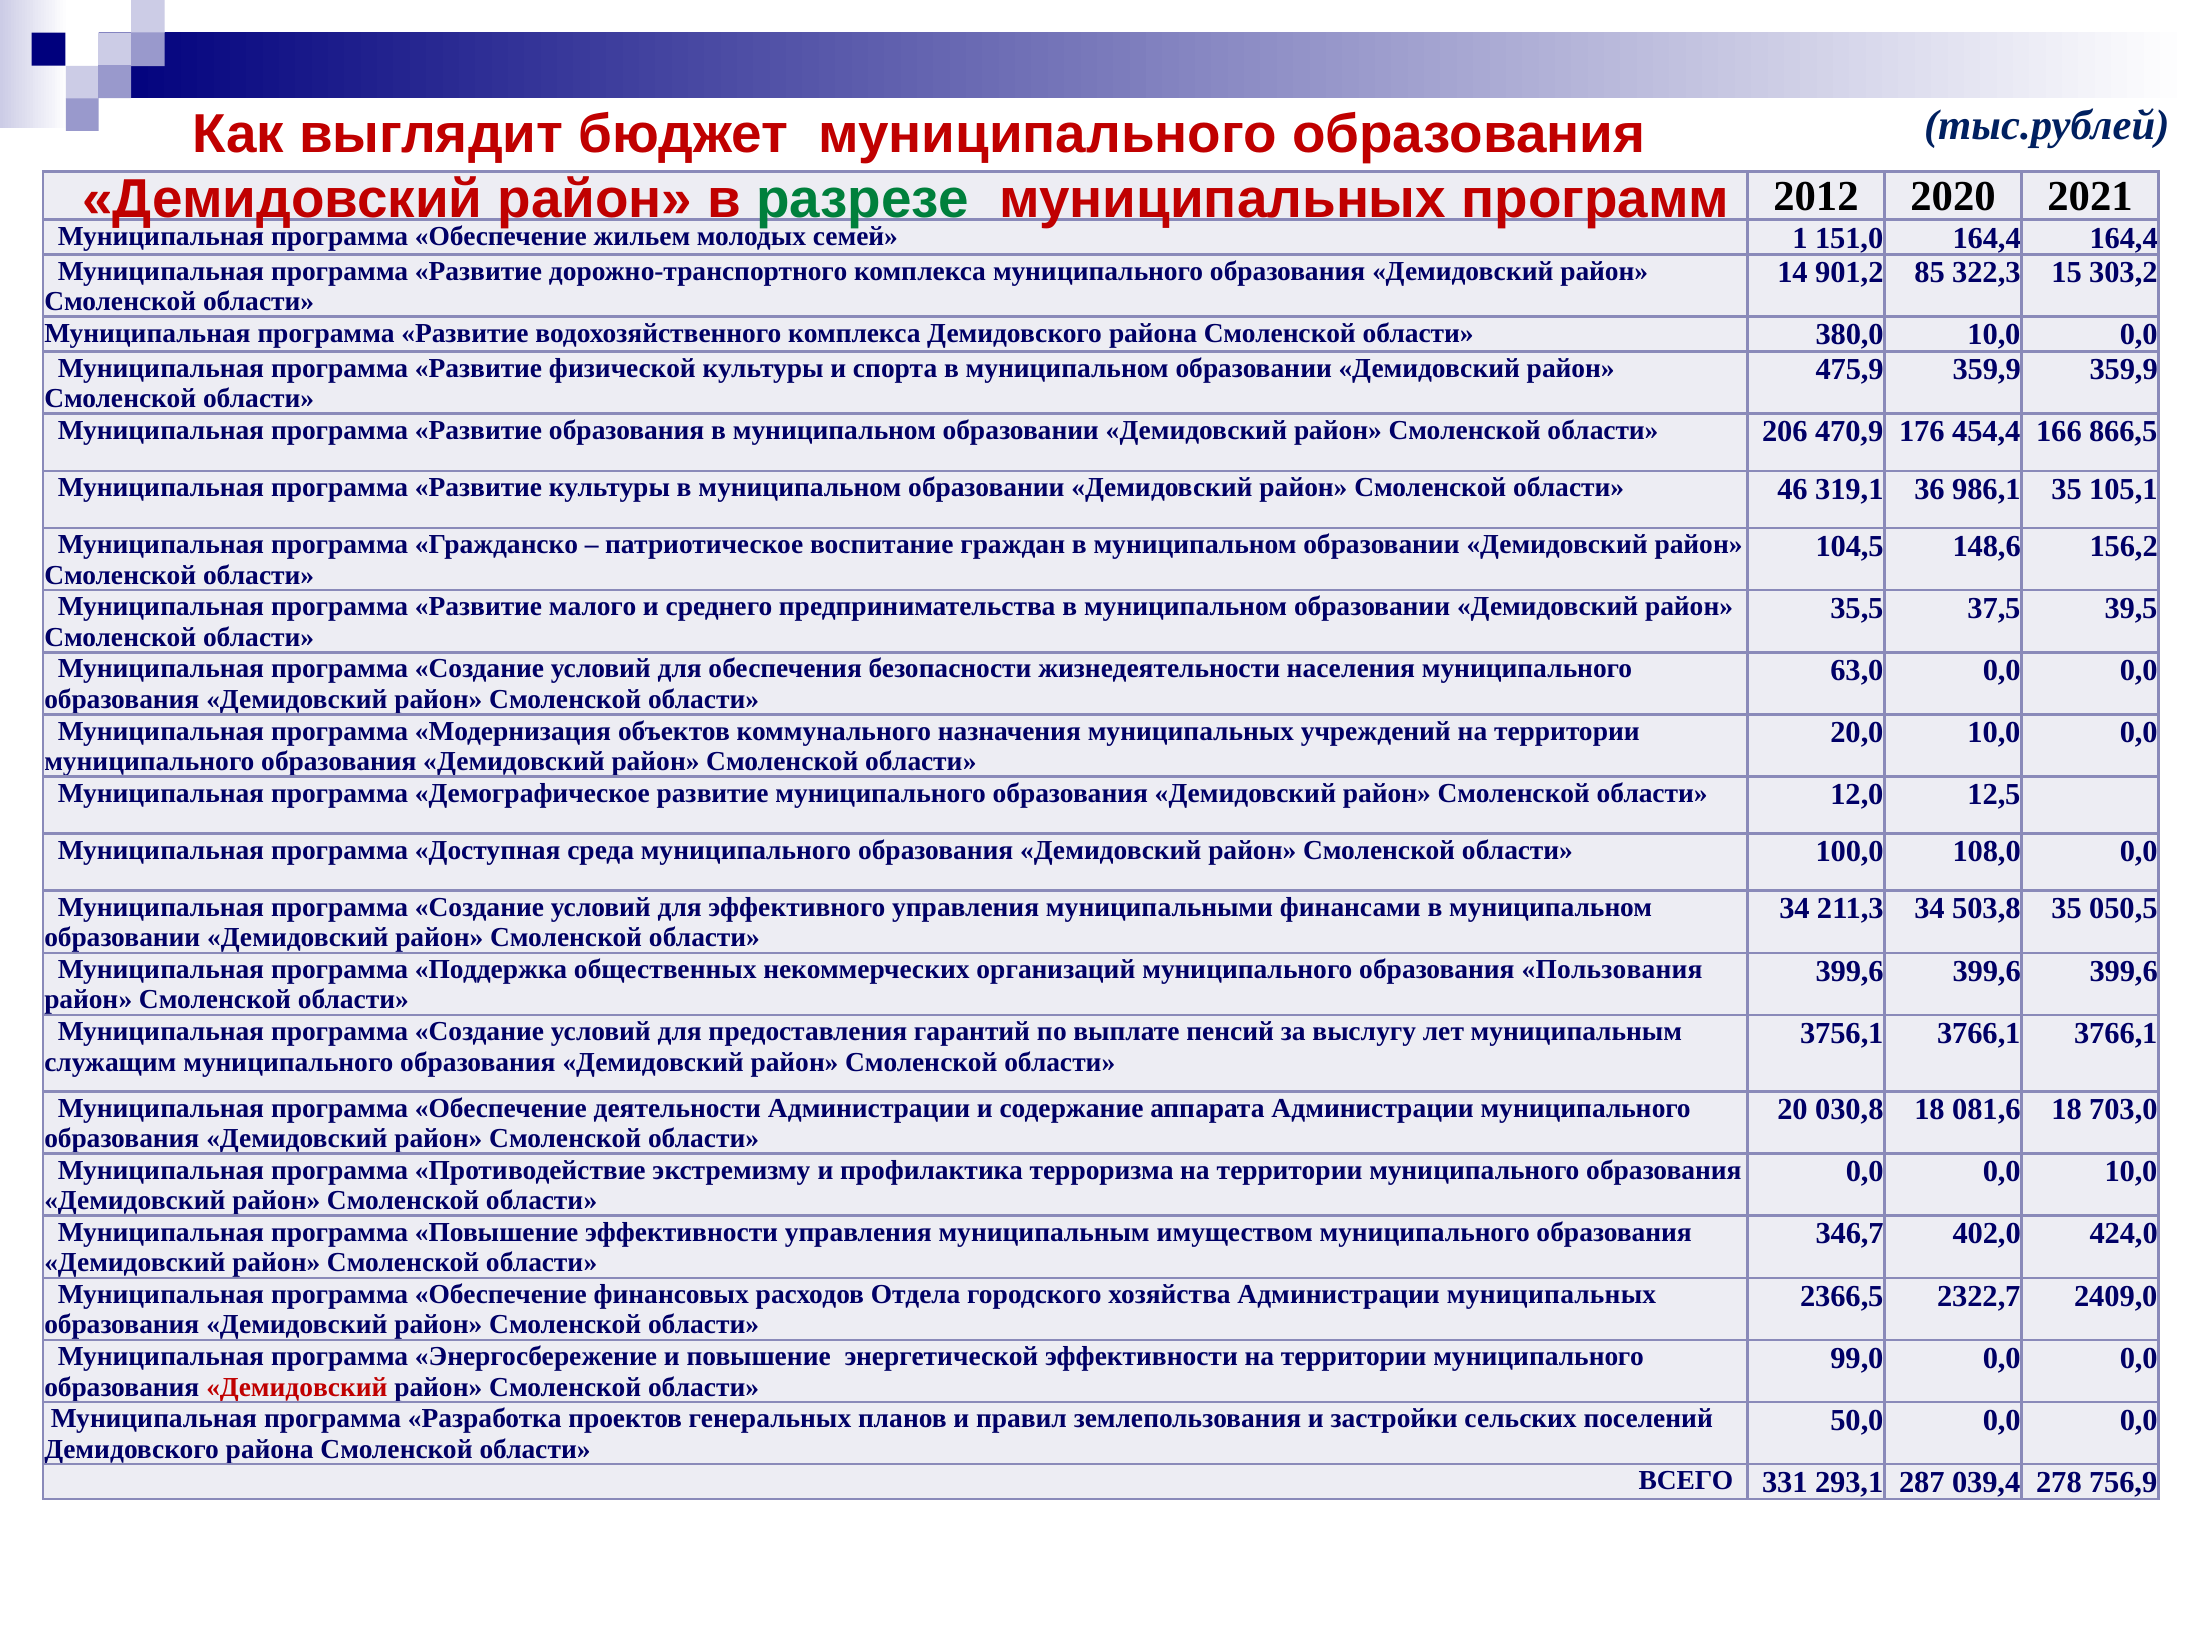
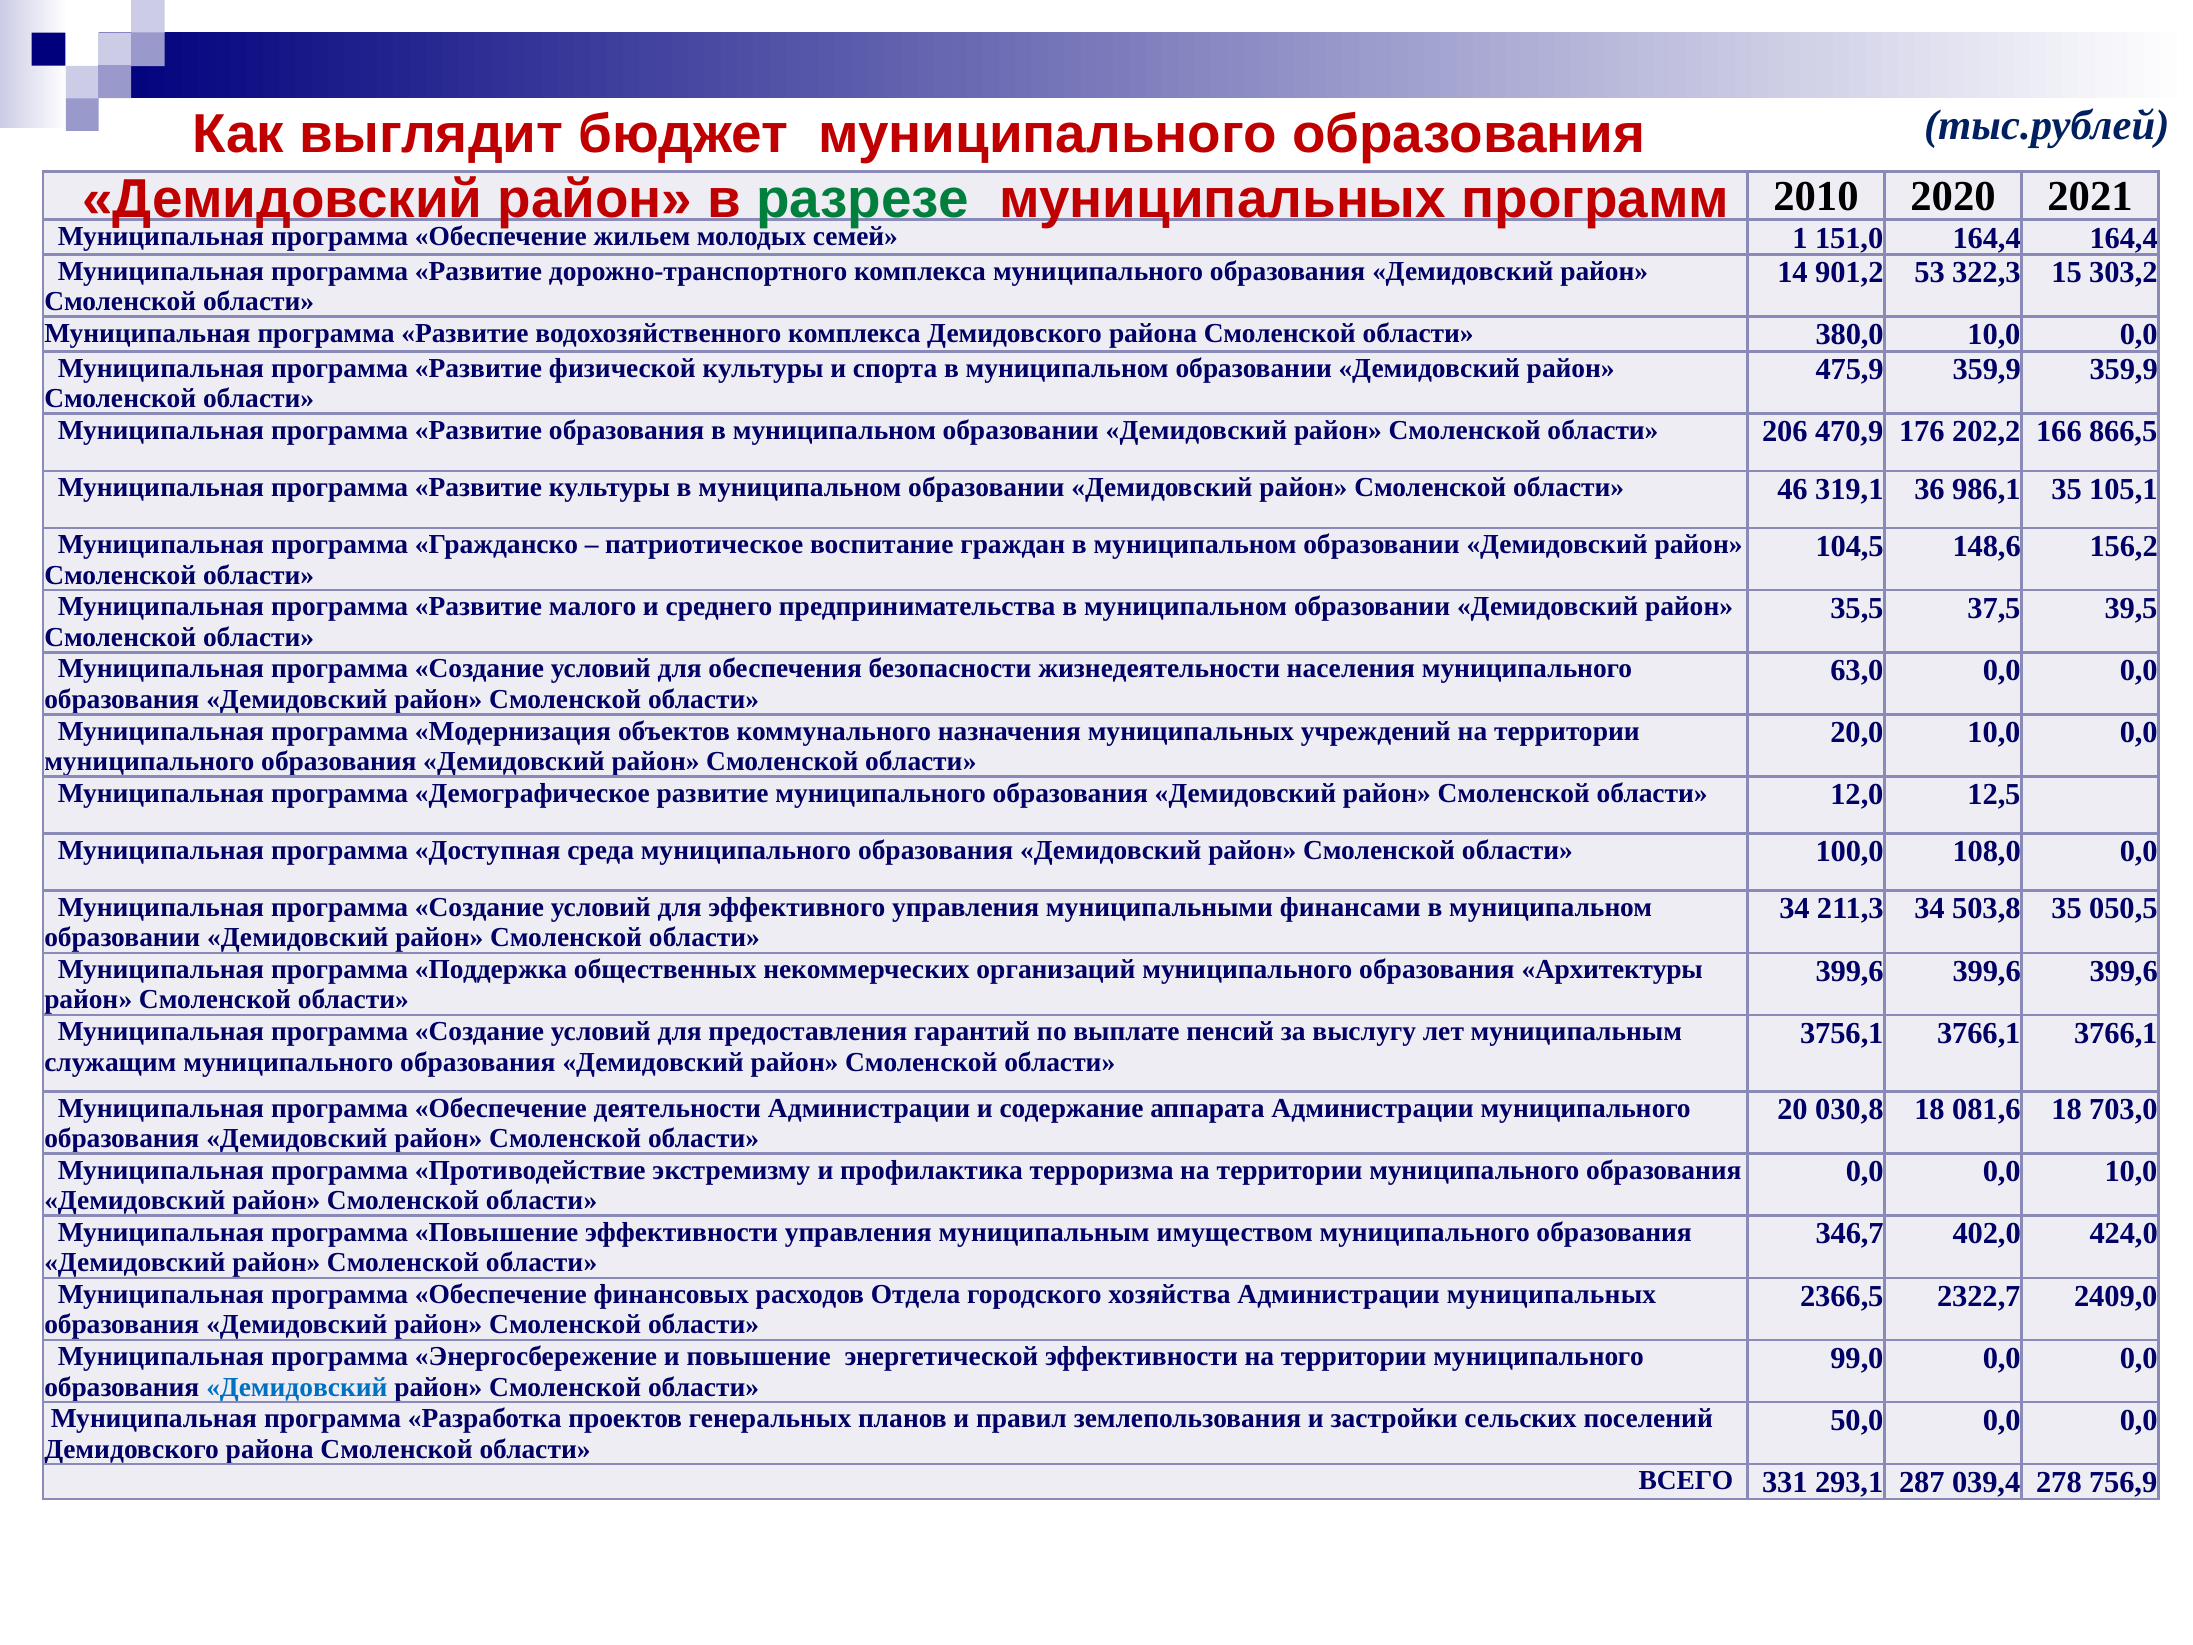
2012: 2012 -> 2010 (1816, 196)
85: 85 -> 53 (1930, 273)
454,4: 454,4 -> 202,2 (1986, 432)
Пользования: Пользования -> Архитектуры (1612, 969)
Демидовский colour: red -> blue (297, 1387)
